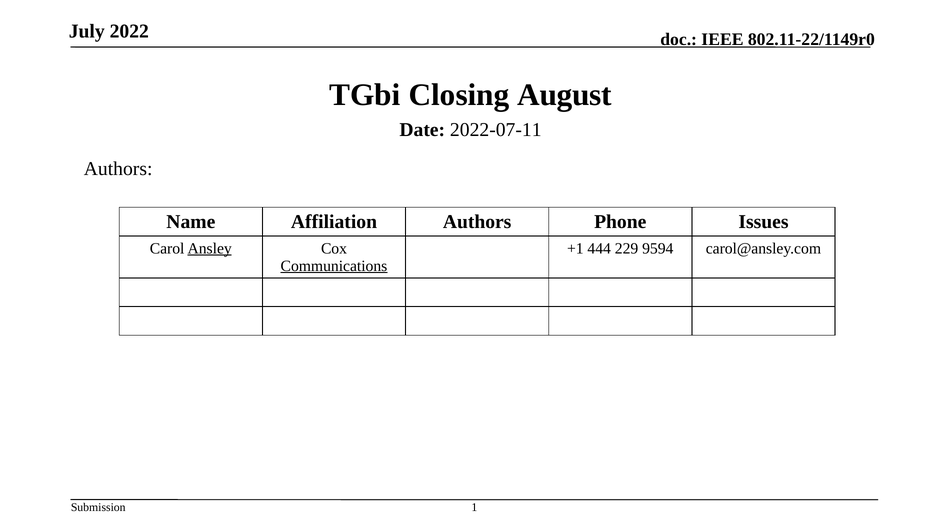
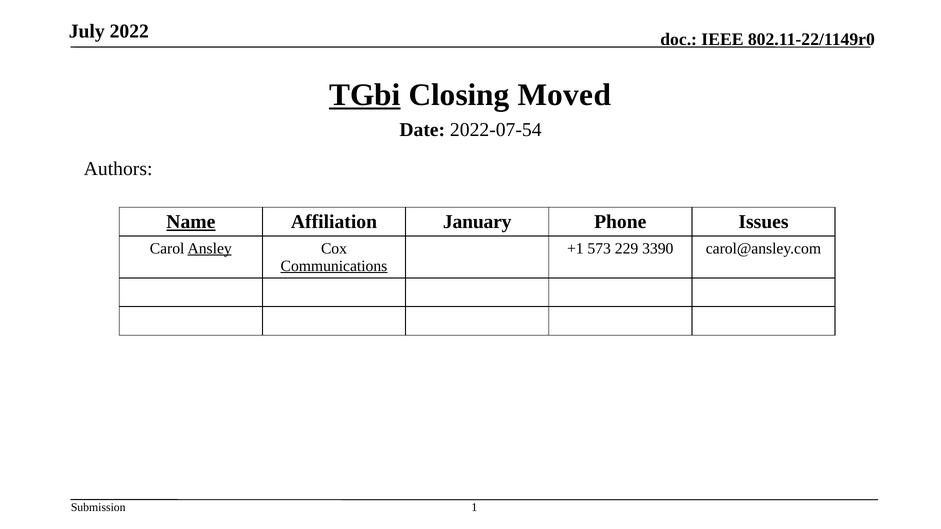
TGbi underline: none -> present (365, 95)
August: August -> Moved (564, 95)
2022-07-11: 2022-07-11 -> 2022-07-54 (496, 130)
Name underline: none -> present (191, 222)
Affiliation Authors: Authors -> January (477, 222)
444: 444 -> 573 (599, 249)
9594: 9594 -> 3390 (658, 249)
